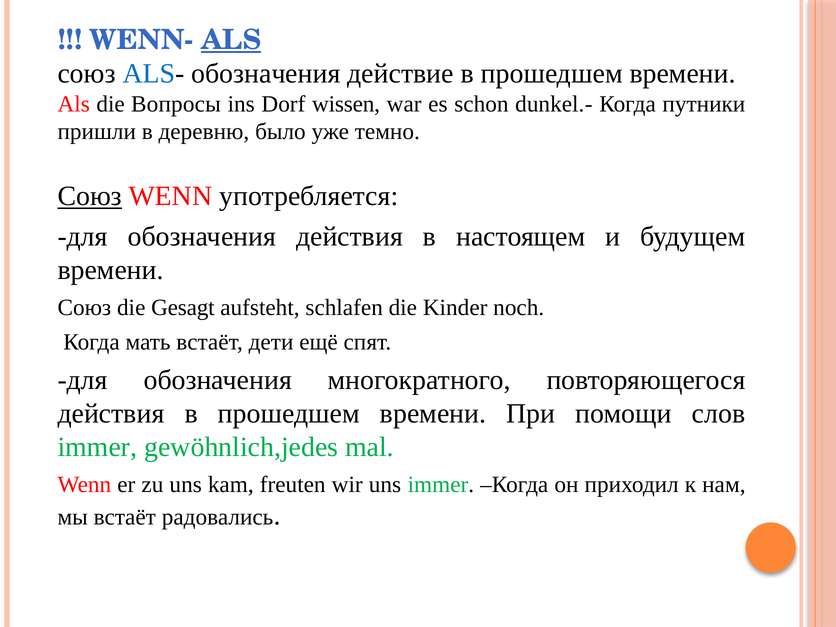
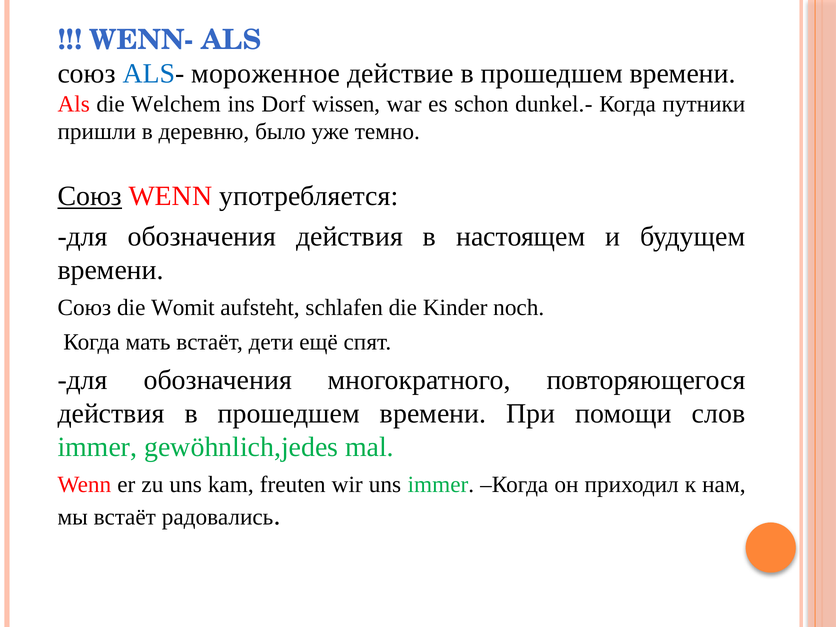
ALS underline: present -> none (231, 40)
ALS- обозначения: обозначения -> мороженное (266, 73)
Вопросы: Вопросы -> Welchem (176, 104)
Gesagt: Gesagt -> Womit (183, 307)
